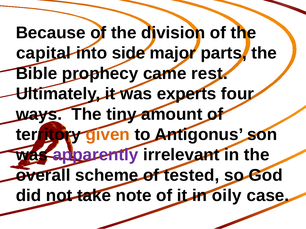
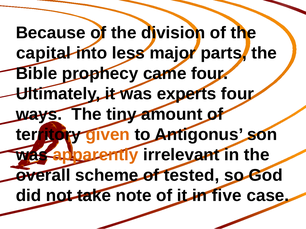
side: side -> less (128, 53)
came rest: rest -> four (210, 74)
apparently colour: purple -> orange (95, 155)
oily: oily -> five (227, 196)
